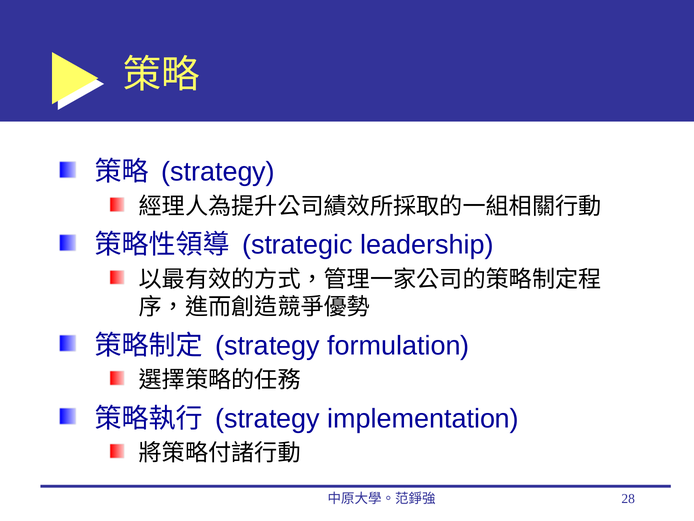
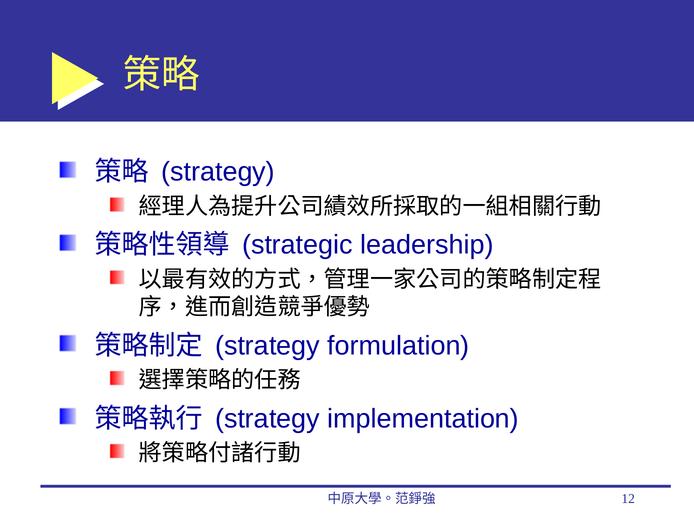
28: 28 -> 12 (628, 498)
